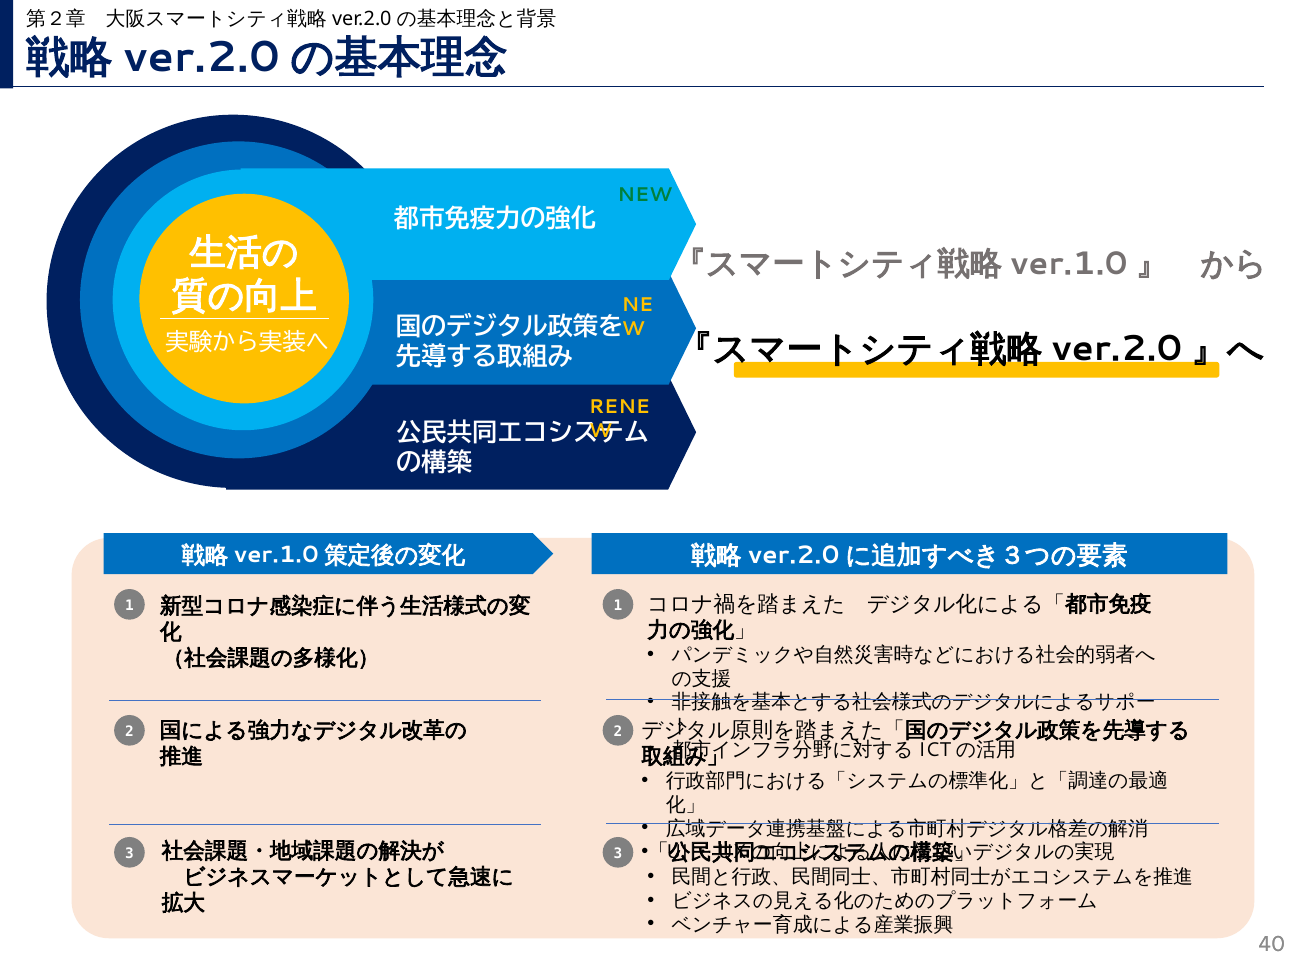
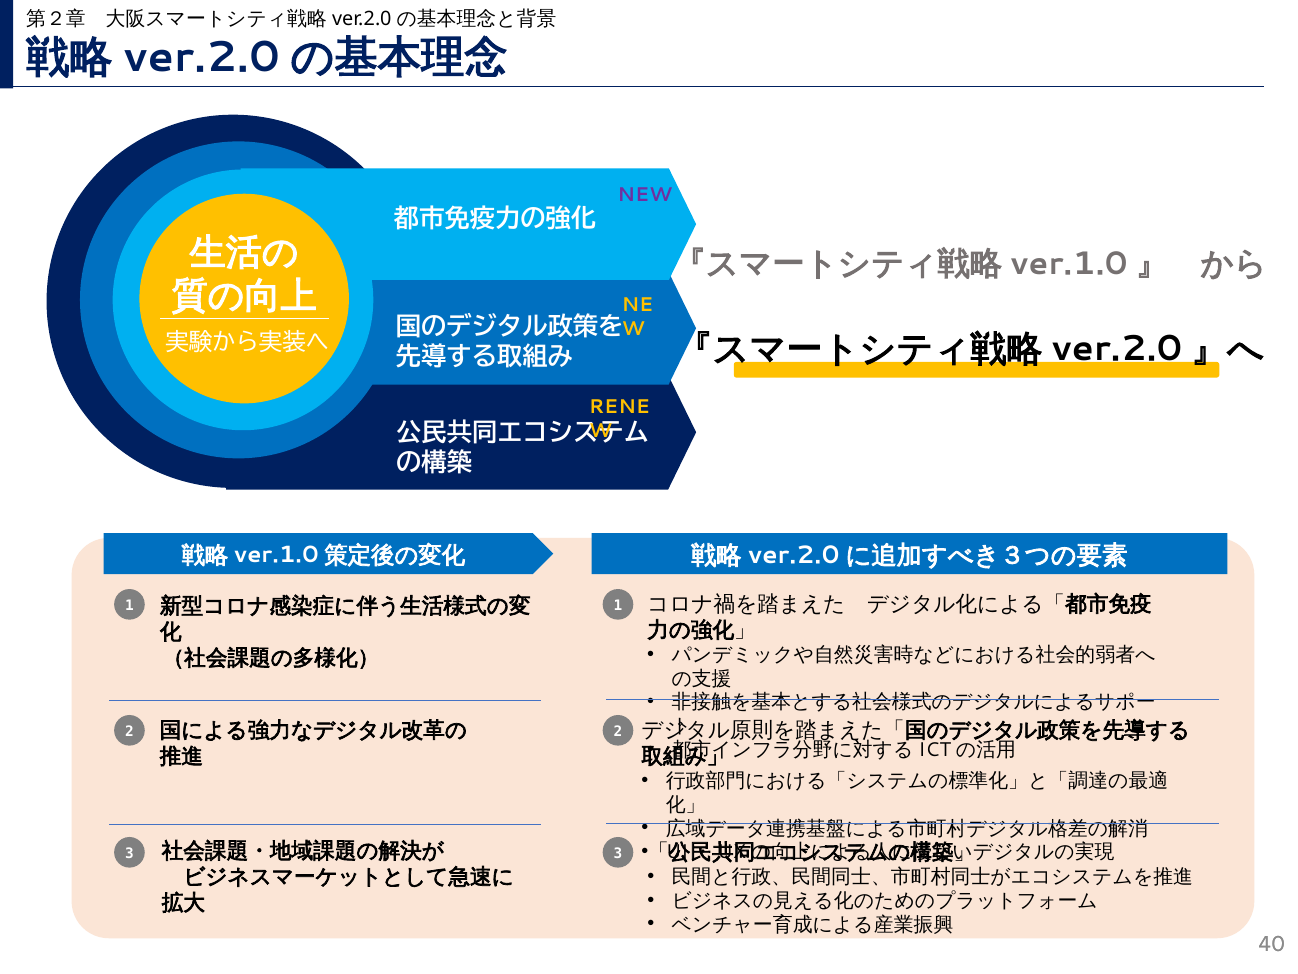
NEW colour: green -> purple (645, 195)
